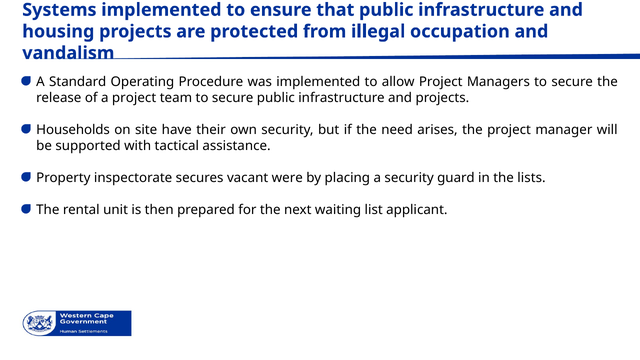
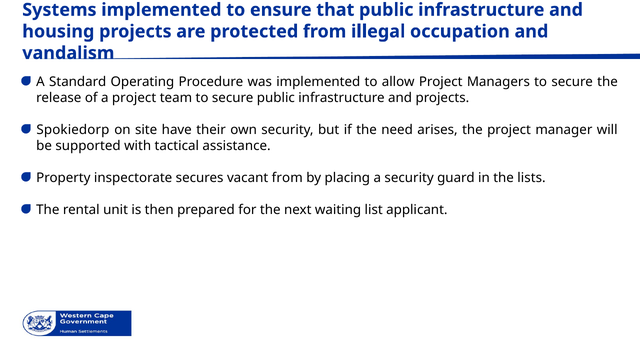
Households: Households -> Spokiedorp (73, 130)
vacant were: were -> from (287, 178)
